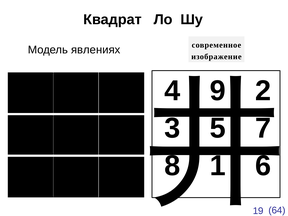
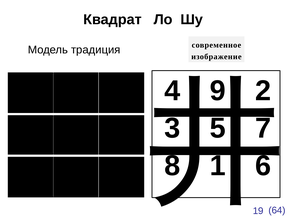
явлениях: явлениях -> традиция (96, 50)
